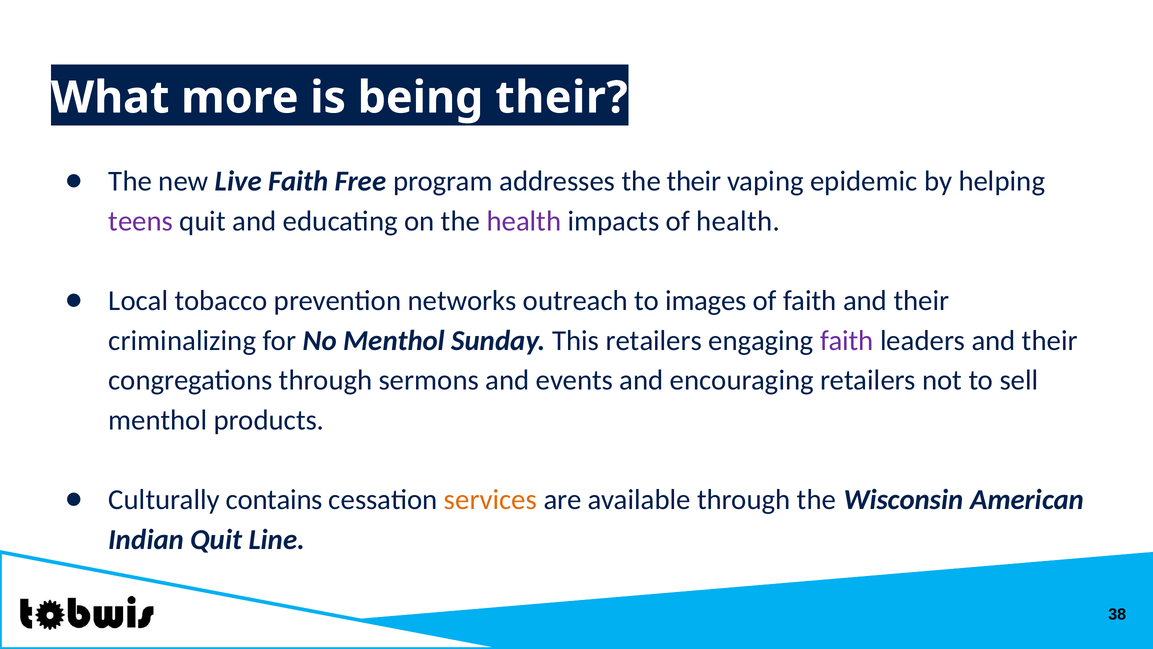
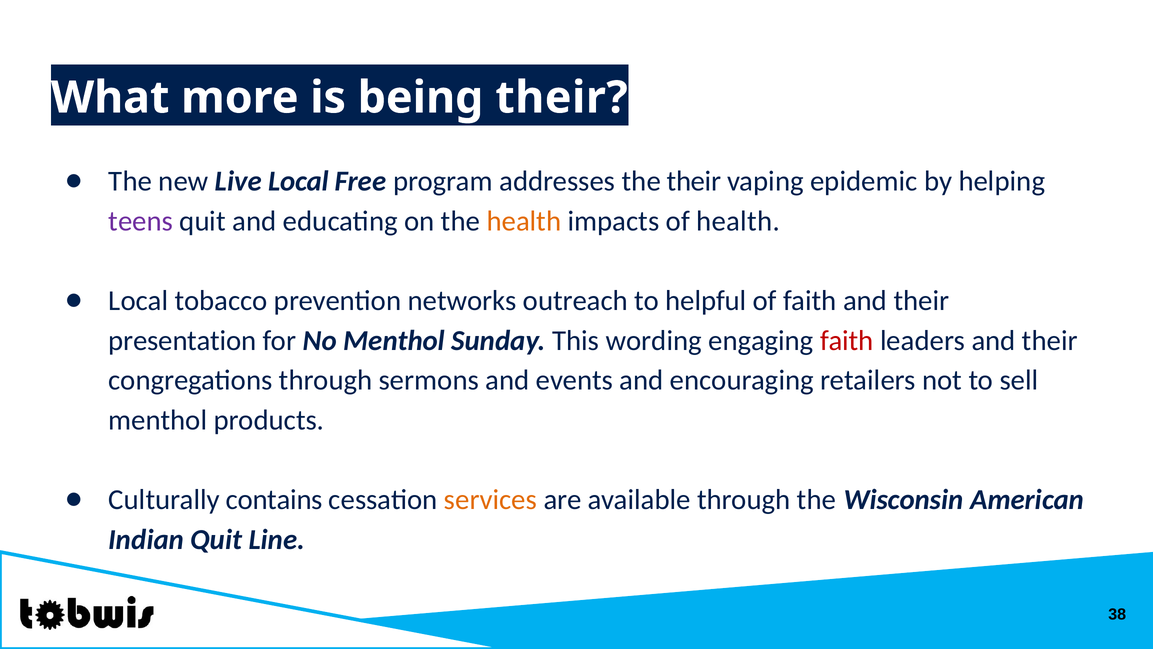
Live Faith: Faith -> Local (298, 181)
health colour: purple -> orange (524, 221)
images: images -> helpful (706, 301)
criminalizing: criminalizing -> presentation (182, 340)
This retailers: retailers -> wording (654, 340)
faith colour: purple -> red (847, 340)
